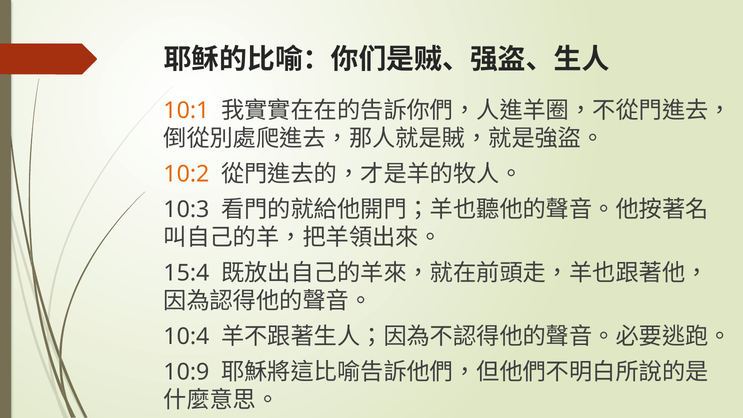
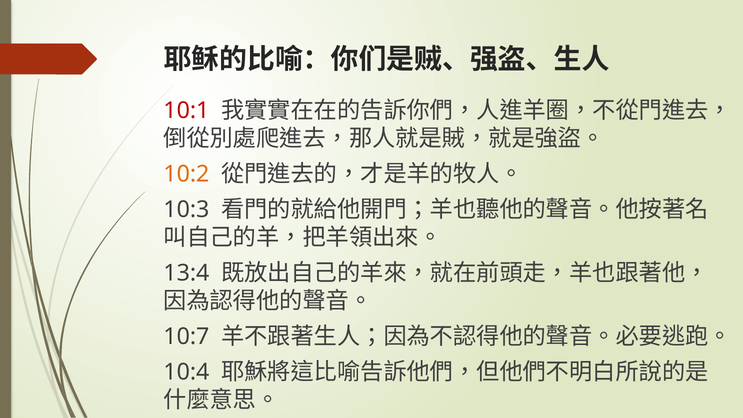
10:1 colour: orange -> red (186, 111)
15:4: 15:4 -> 13:4 (186, 273)
10:4: 10:4 -> 10:7 (186, 337)
10:9: 10:9 -> 10:4 (186, 372)
